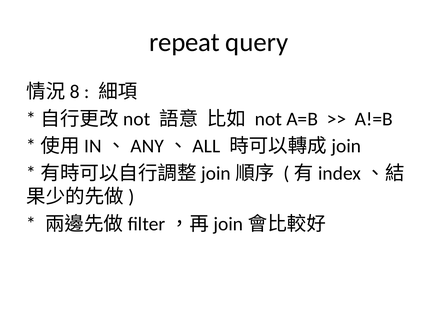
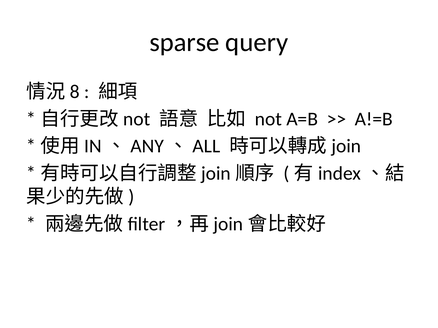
repeat: repeat -> sparse (184, 42)
